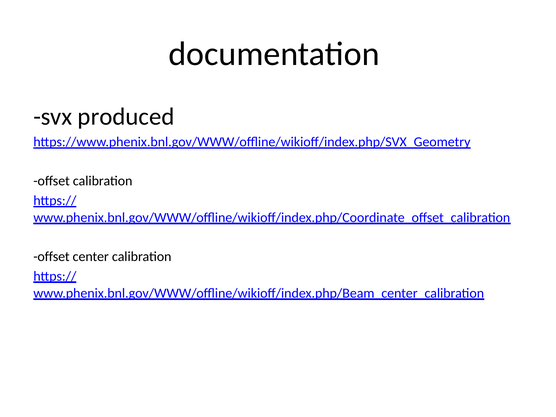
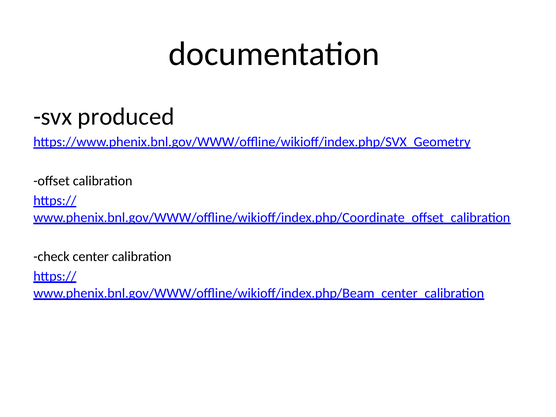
offset: offset -> check (51, 257)
